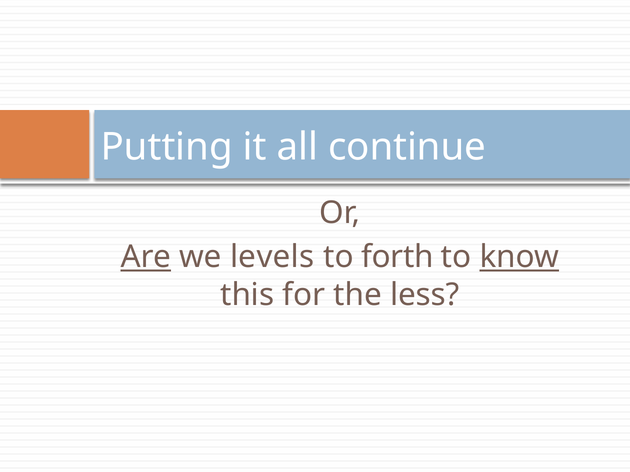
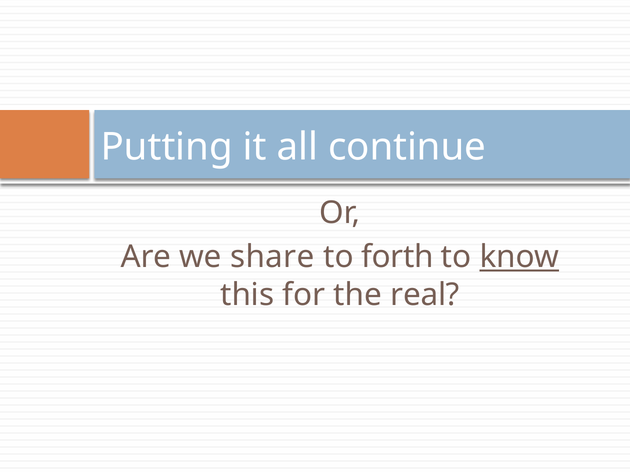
Are underline: present -> none (146, 257)
levels: levels -> share (272, 257)
less: less -> real (425, 295)
